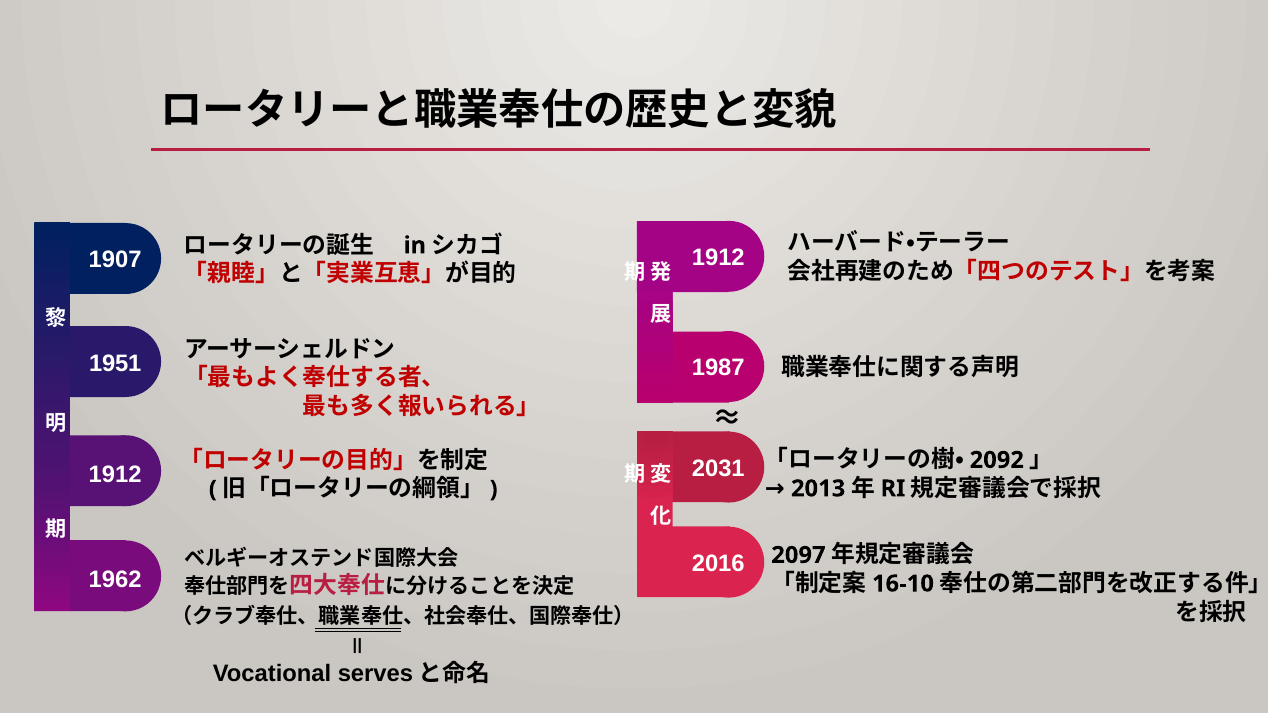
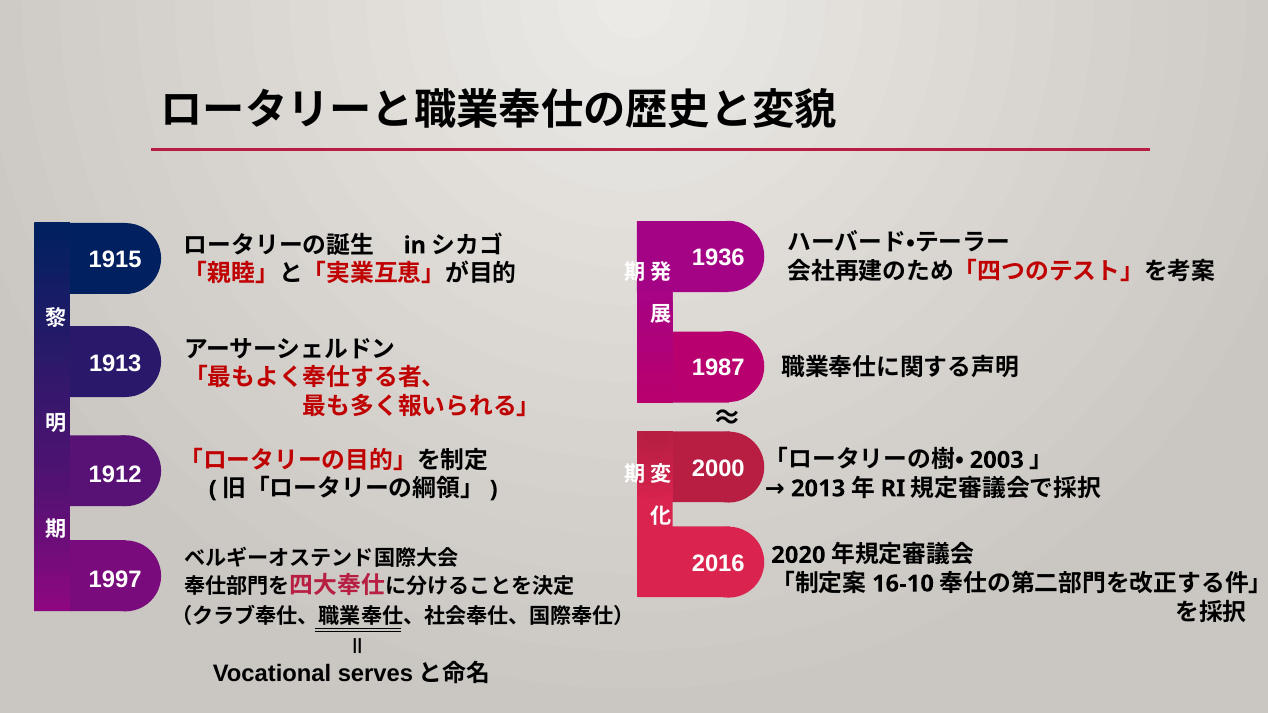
1912: 1912 -> 1936 (718, 258)
1907: 1907 -> 1915 (115, 260)
1951: 1951 -> 1913 (115, 364)
2031: 2031 -> 2000 (718, 469)
2092: 2092 -> 2003 (997, 460)
2097: 2097 -> 2020 (798, 555)
1962: 1962 -> 1997 (115, 580)
